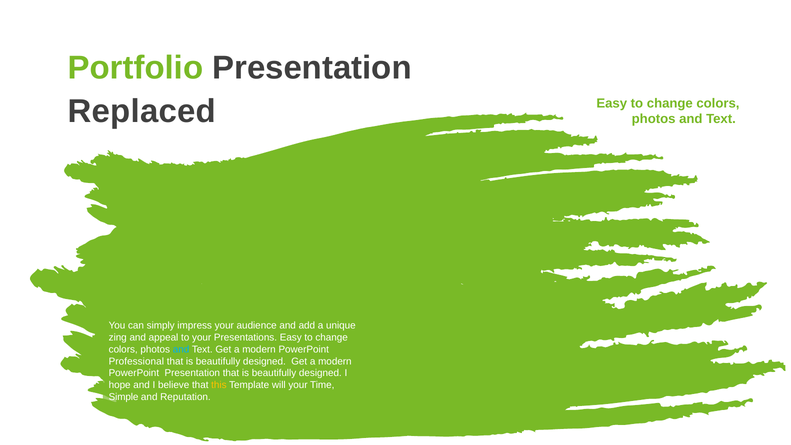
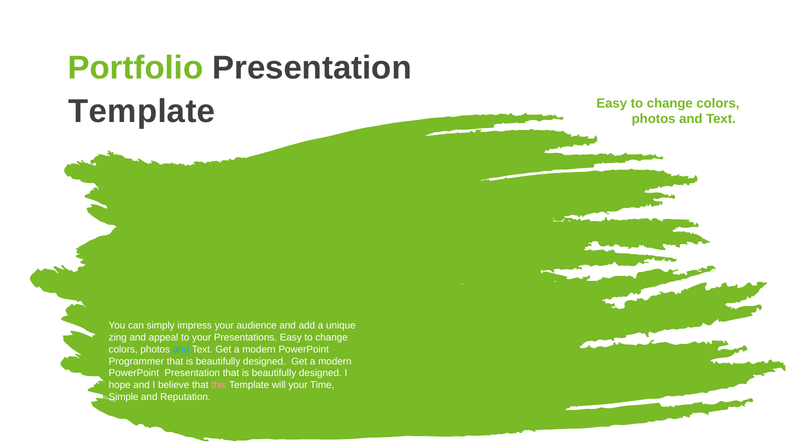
Replaced: Replaced -> Template (142, 111)
Professional: Professional -> Programmer (136, 361)
this colour: yellow -> pink (219, 385)
